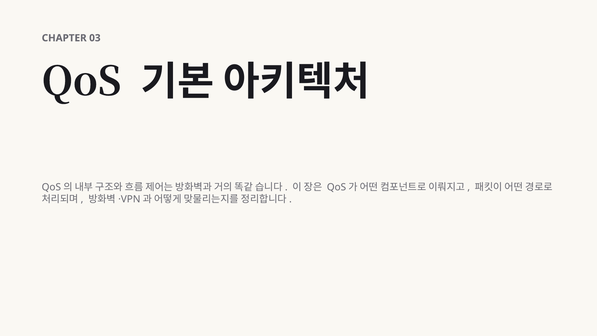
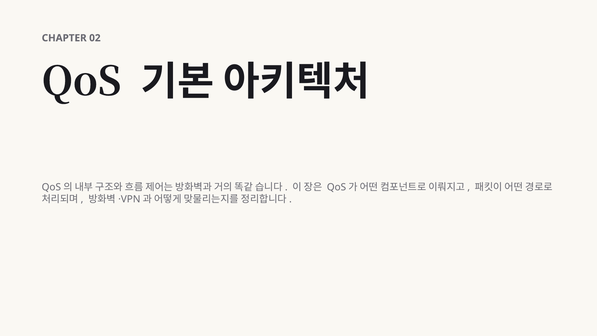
03: 03 -> 02 (95, 38)
